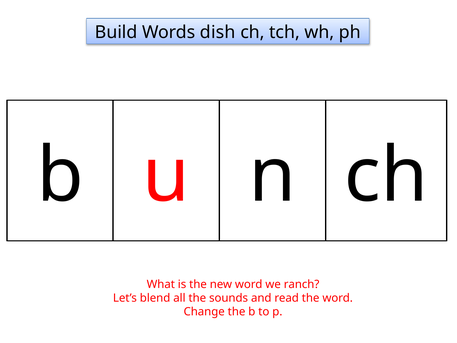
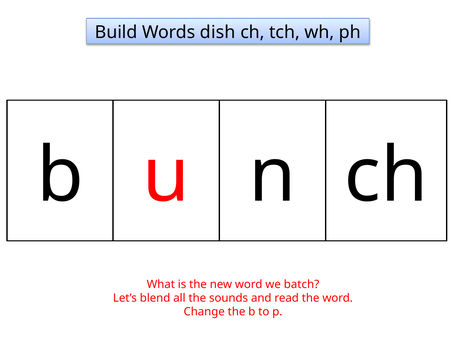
ranch: ranch -> batch (301, 284)
